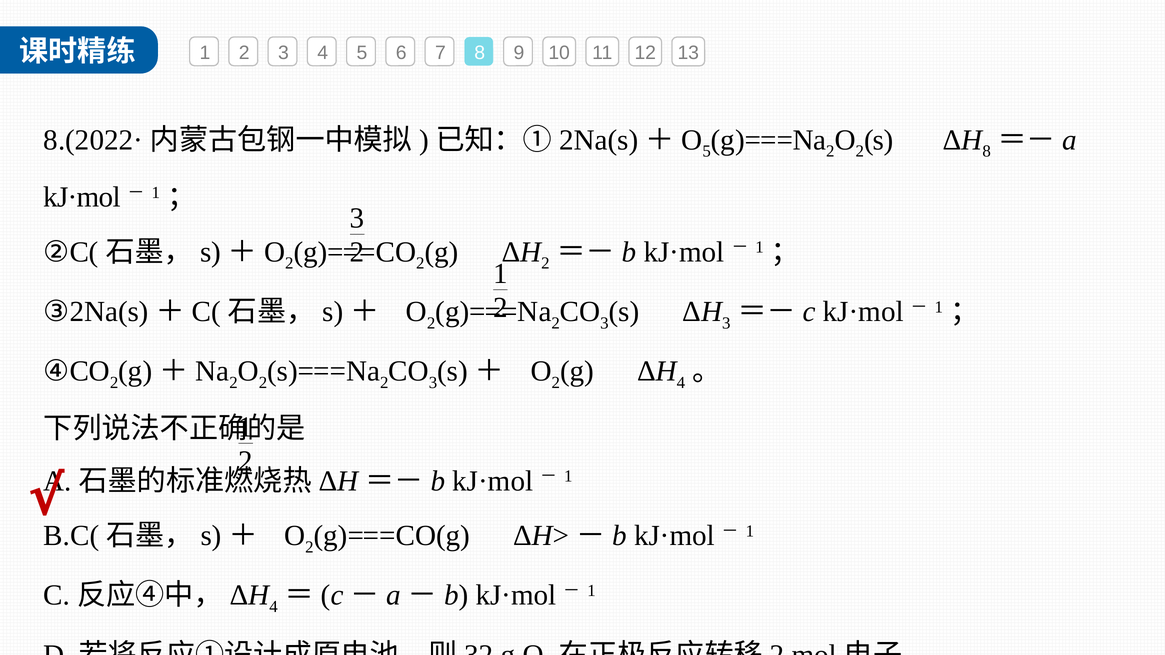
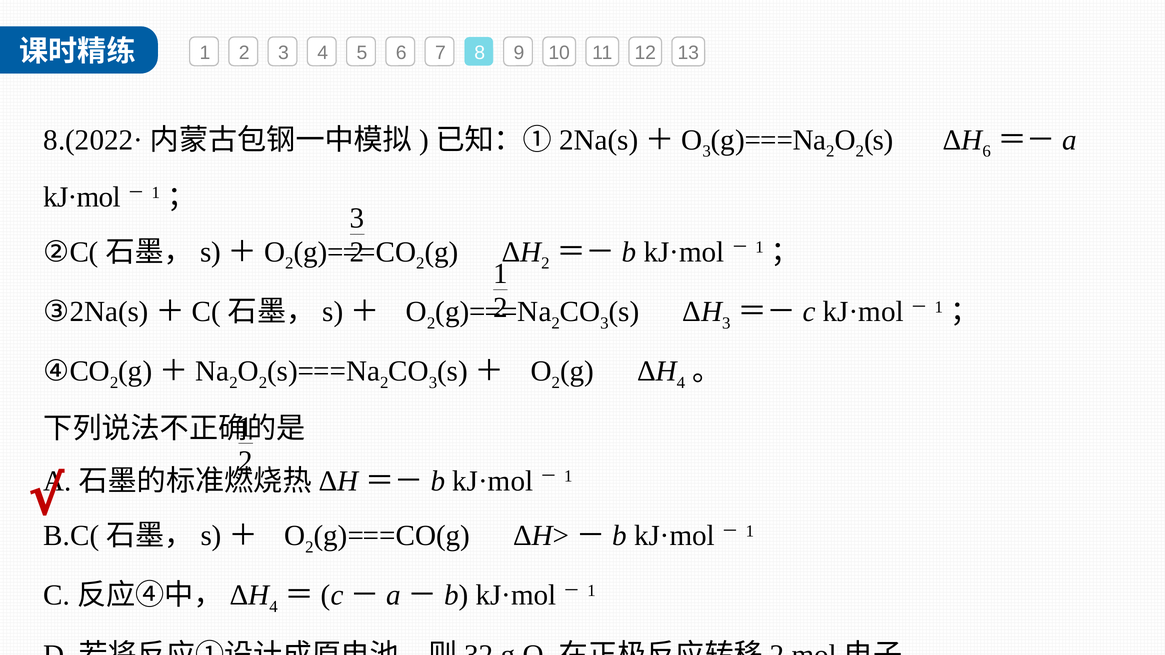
5: 5 -> 3 (707, 151)
8: 8 -> 6 (987, 151)
